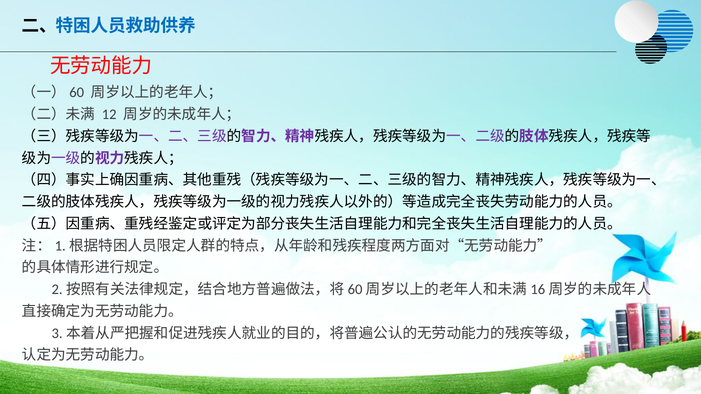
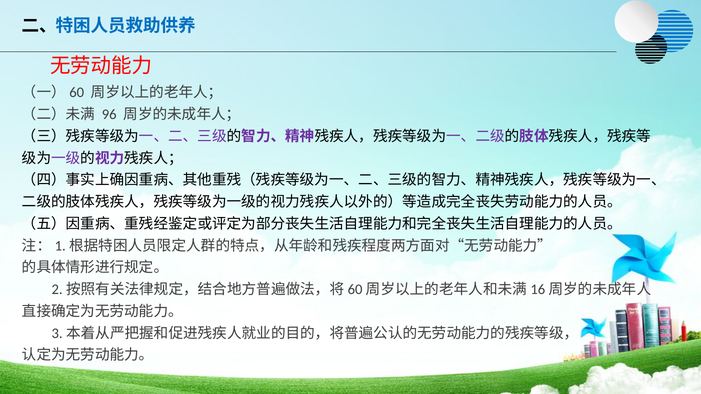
12: 12 -> 96 (109, 115)
